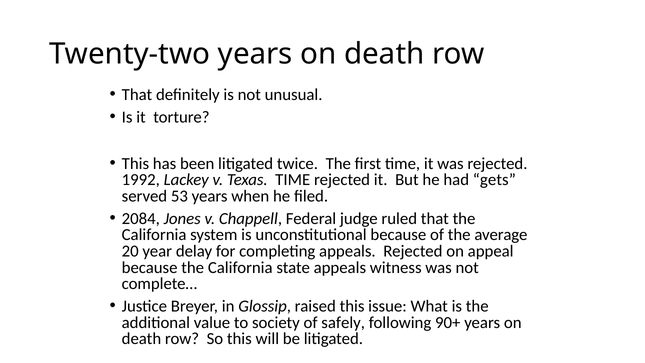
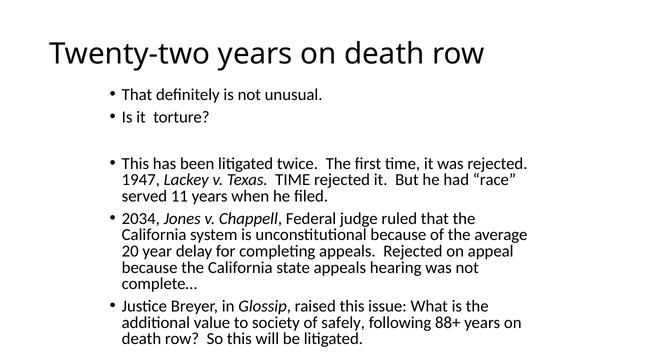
1992: 1992 -> 1947 (141, 180)
gets: gets -> race (494, 180)
53: 53 -> 11 (179, 196)
2084: 2084 -> 2034 (141, 218)
witness: witness -> hearing (396, 267)
90+: 90+ -> 88+ (448, 322)
